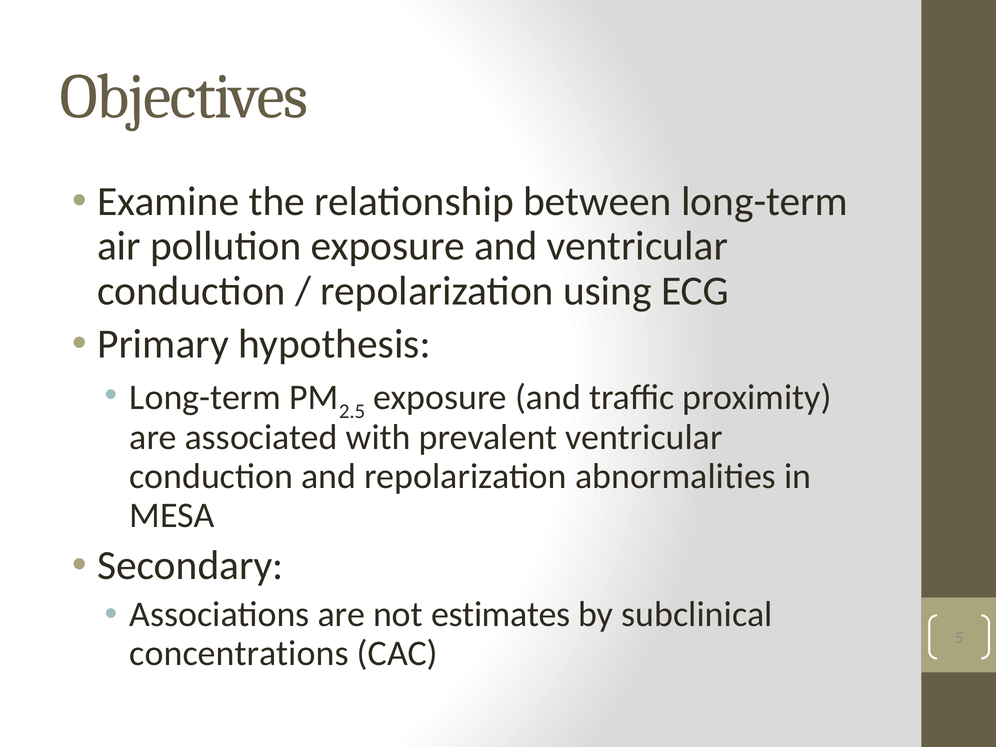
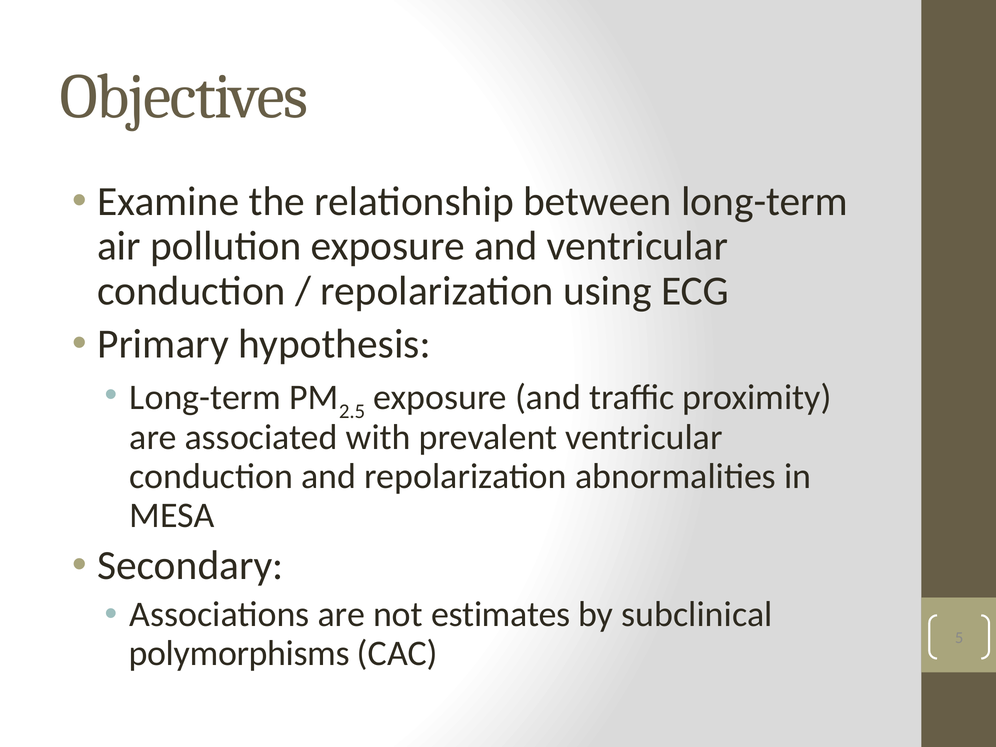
concentrations: concentrations -> polymorphisms (239, 654)
